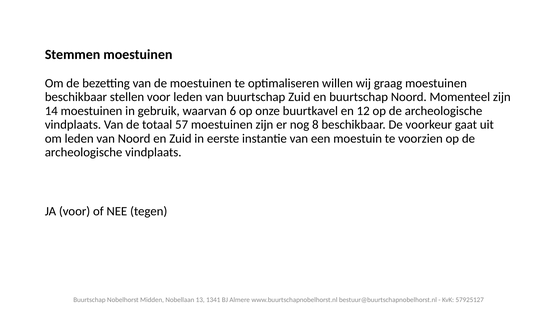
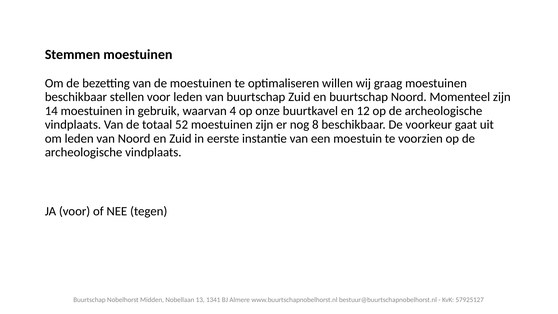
6: 6 -> 4 (233, 111)
57: 57 -> 52 (182, 125)
